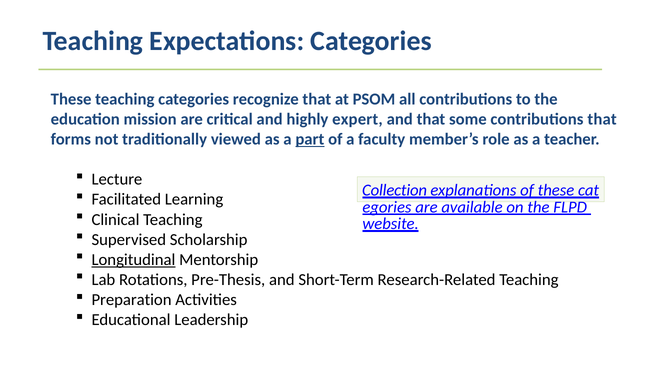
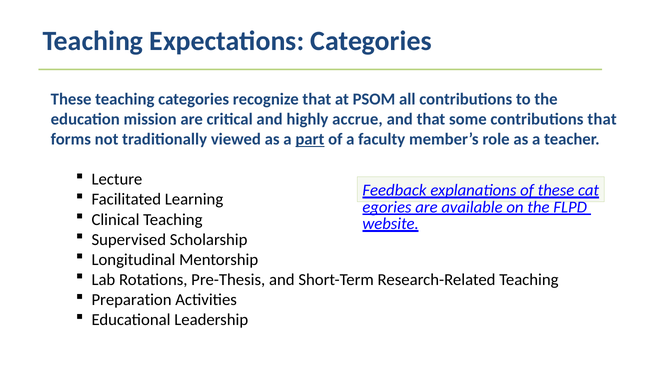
expert: expert -> accrue (357, 119)
Collection: Collection -> Feedback (394, 190)
Longitudinal underline: present -> none (133, 260)
